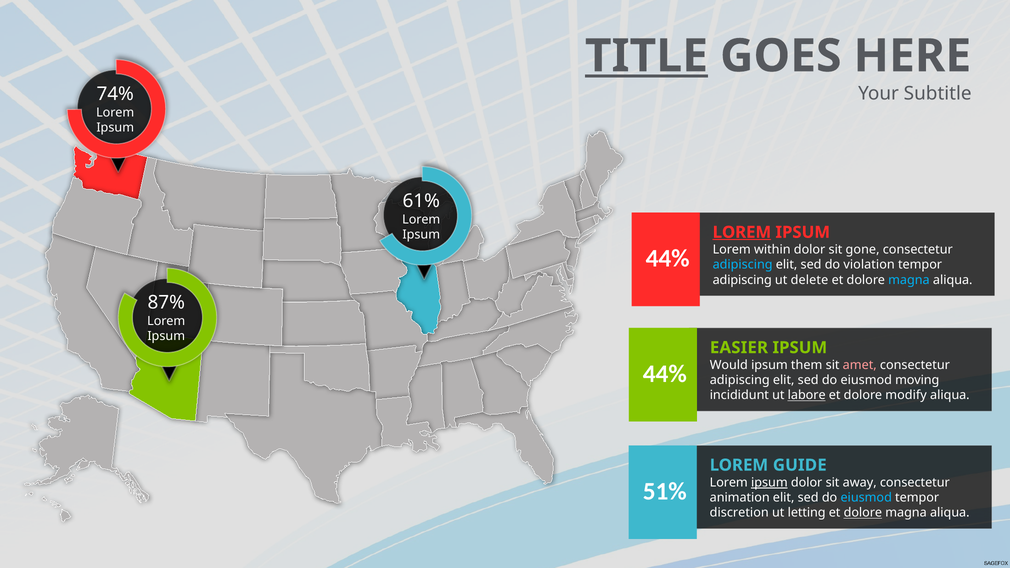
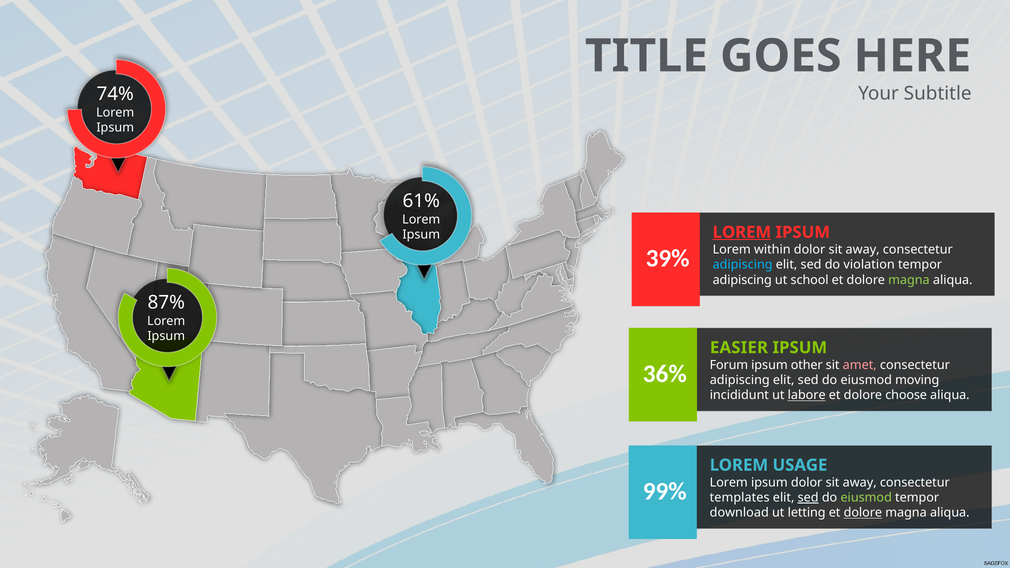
TITLE underline: present -> none (646, 56)
gone: gone -> away (863, 250)
44%: 44% -> 39% (668, 259)
delete: delete -> school (810, 280)
magna colour: light blue -> light green (909, 280)
Would: Would -> Forum (729, 365)
them: them -> other (807, 365)
44%: 44% -> 36% (665, 374)
modify: modify -> choose (906, 395)
GUIDE: GUIDE -> USAGE (800, 465)
ipsum underline: present -> none (769, 483)
51%: 51% -> 99% (665, 491)
animation: animation -> templates (740, 498)
sed underline: none -> present (808, 498)
eiusmod colour: light blue -> light green (866, 498)
discretion: discretion -> download (739, 513)
